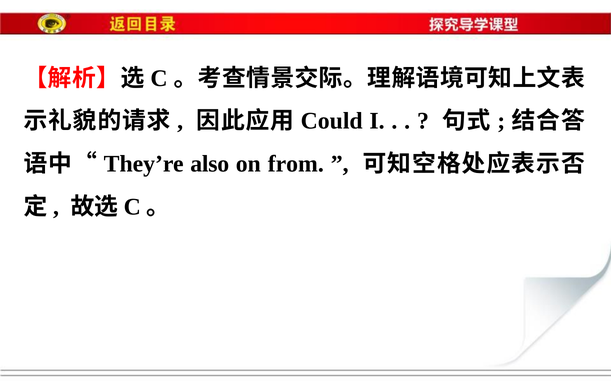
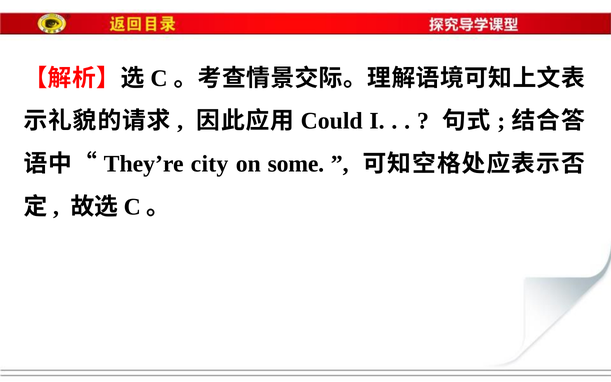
also: also -> city (210, 164)
from: from -> some (296, 164)
